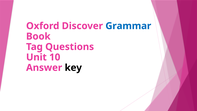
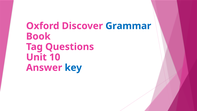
key colour: black -> blue (73, 68)
